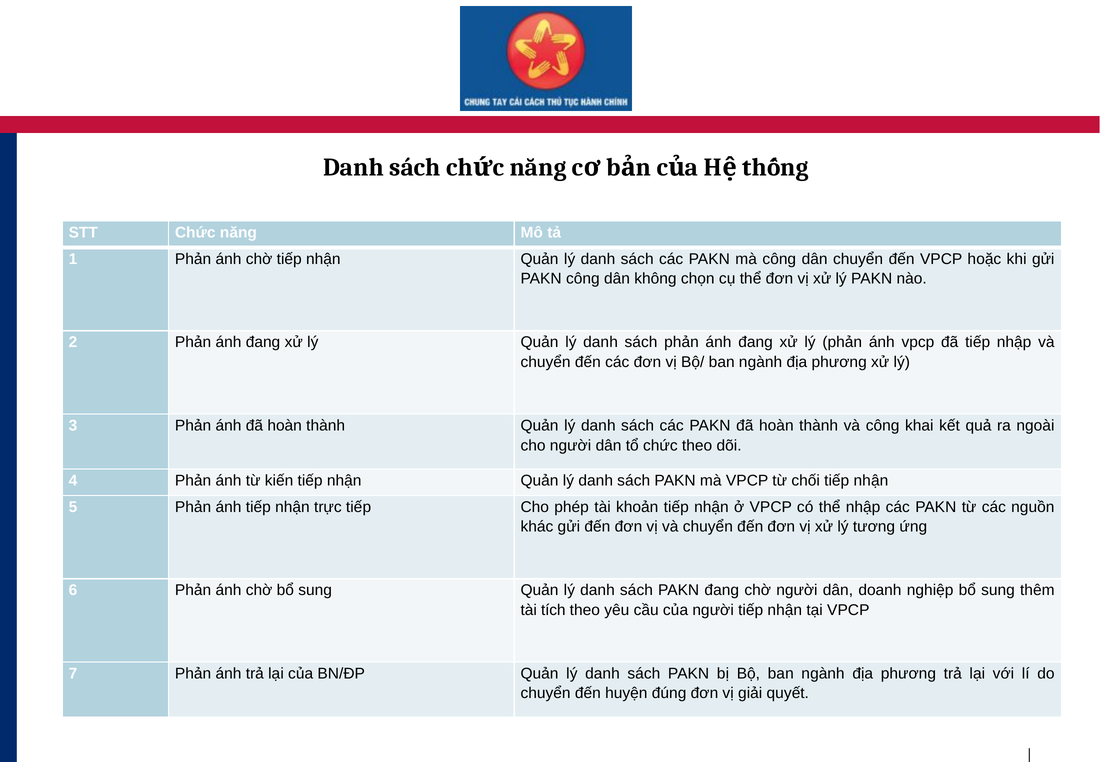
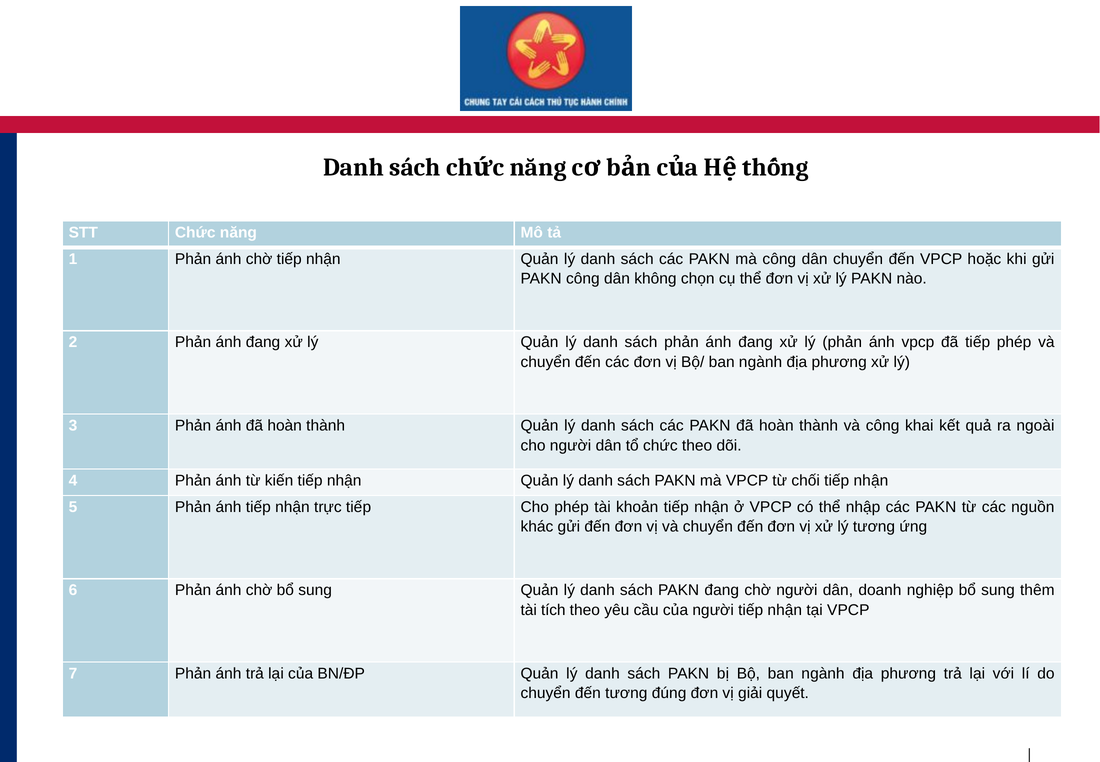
tiếp nhập: nhập -> phép (1014, 342)
đến huyện: huyện -> tương (626, 693)
